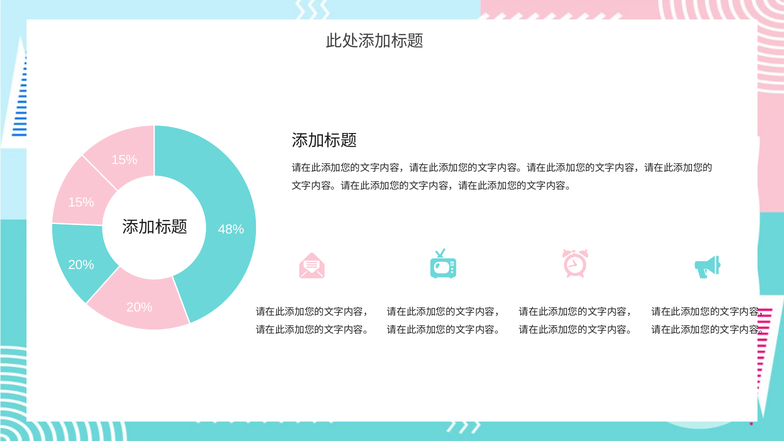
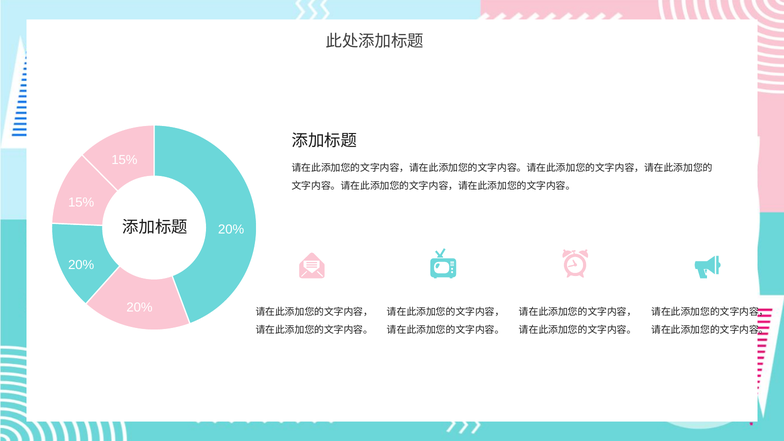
48%: 48% -> 20% (231, 230)
